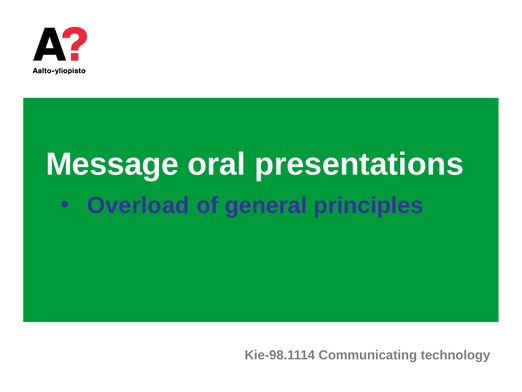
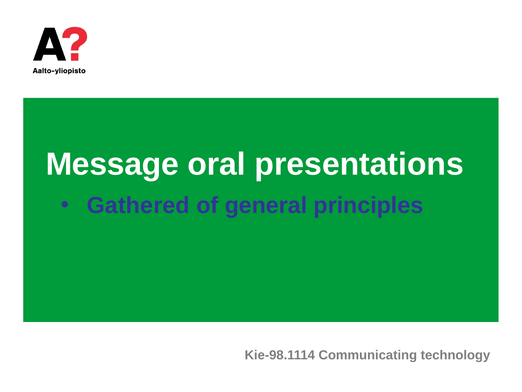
Overload: Overload -> Gathered (138, 205)
